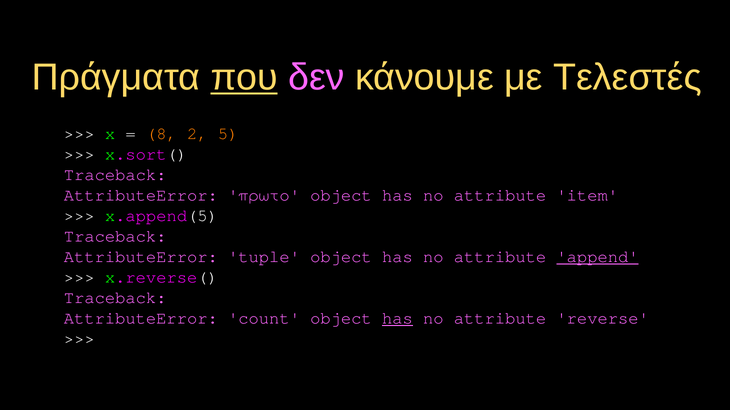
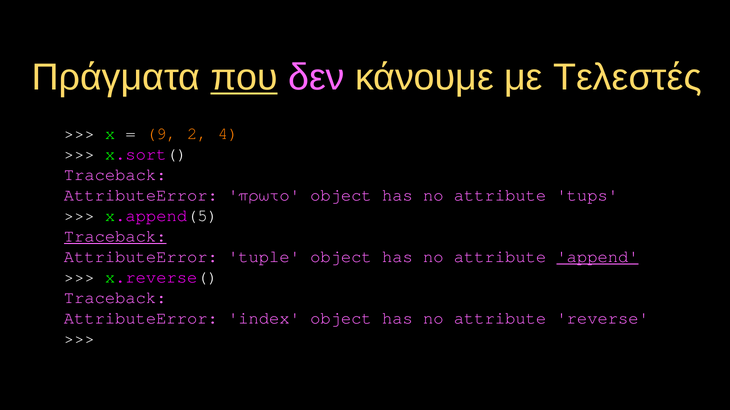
8: 8 -> 9 (161, 134)
5: 5 -> 4 (228, 134)
item: item -> tups (587, 195)
Traceback underline: none -> present (115, 236)
count: count -> index (264, 318)
has underline: present -> none (397, 318)
